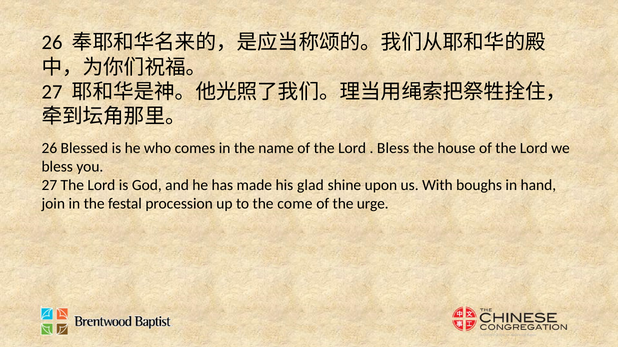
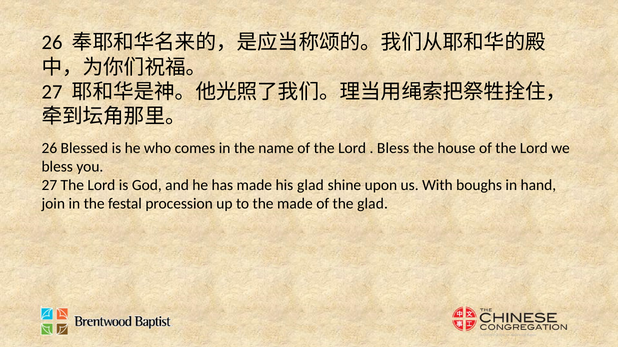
the come: come -> made (295, 204)
the urge: urge -> glad (373, 204)
